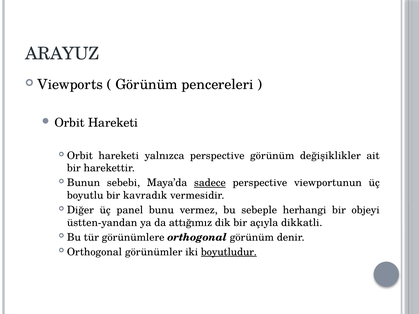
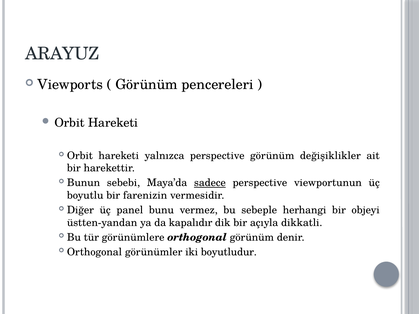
kavradık: kavradık -> farenizin (145, 196)
attığımız: attığımız -> kapalıdır (191, 223)
boyutludur underline: present -> none (229, 252)
